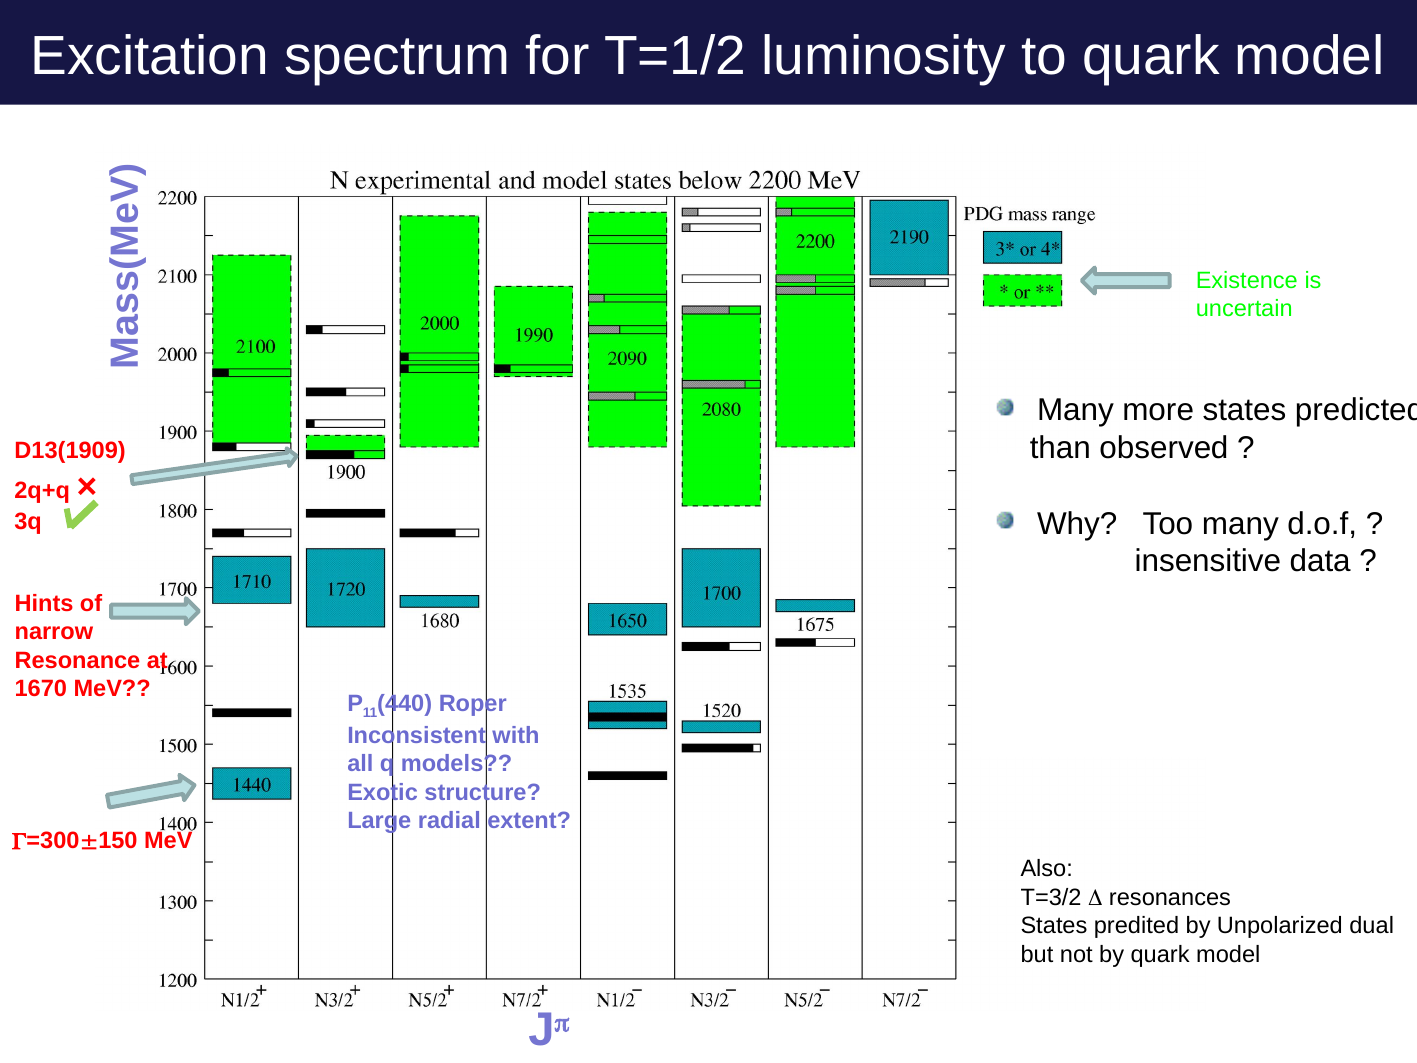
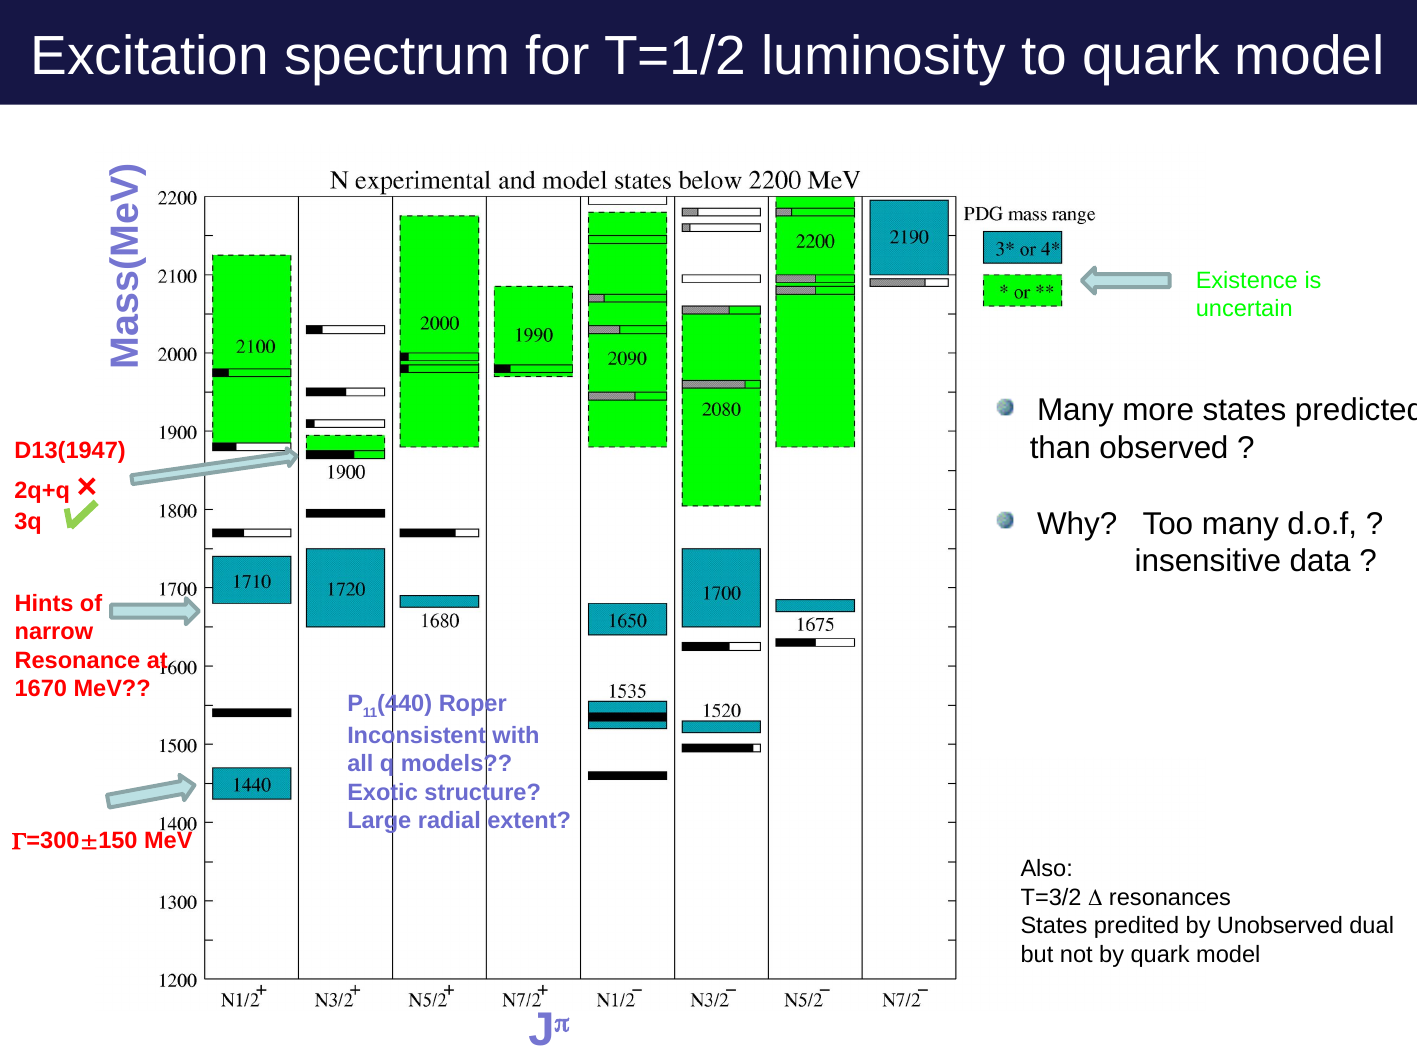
D13(1909: D13(1909 -> D13(1947 (70, 450)
Unpolarized: Unpolarized -> Unobserved (1280, 926)
